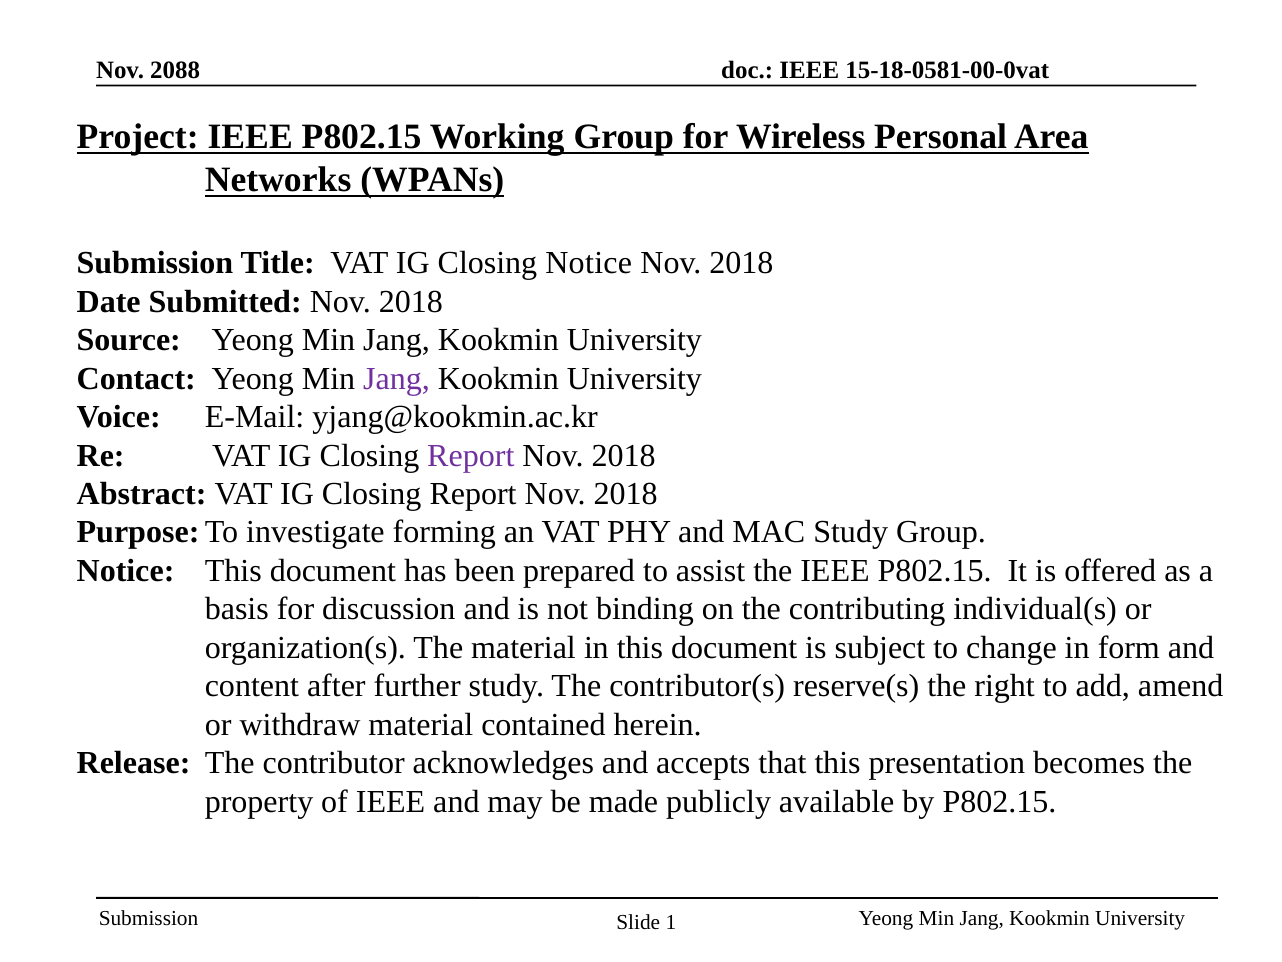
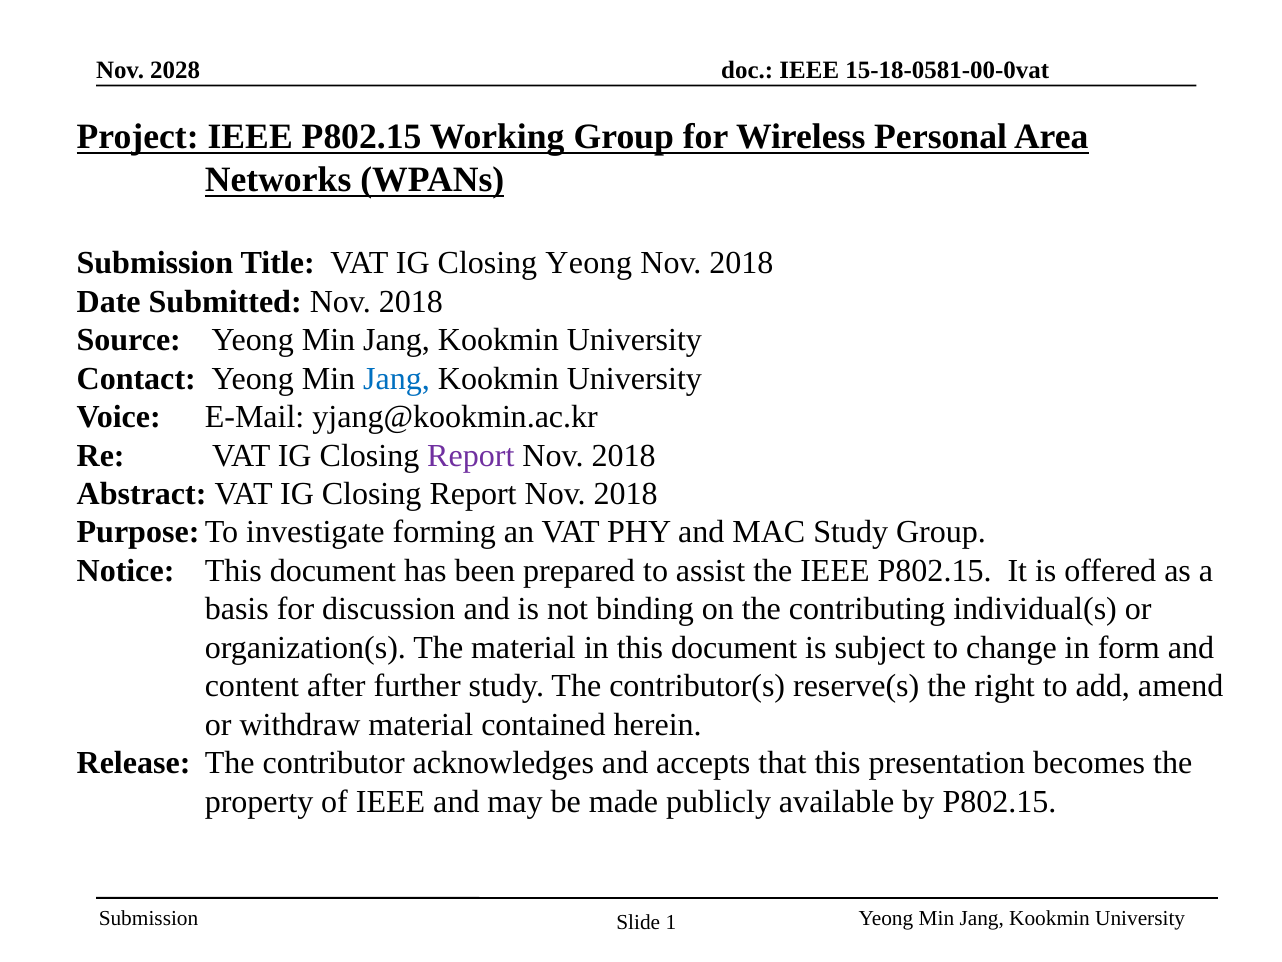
2088: 2088 -> 2028 (175, 70)
Closing Notice: Notice -> Yeong (589, 263)
Jang colour: purple -> blue (397, 378)
